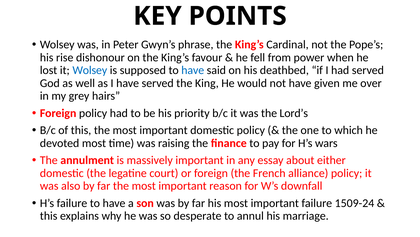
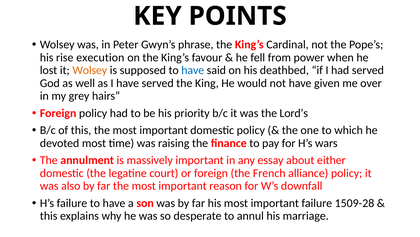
dishonour: dishonour -> execution (100, 57)
Wolsey colour: blue -> orange (90, 70)
1509-24: 1509-24 -> 1509-28 (354, 203)
